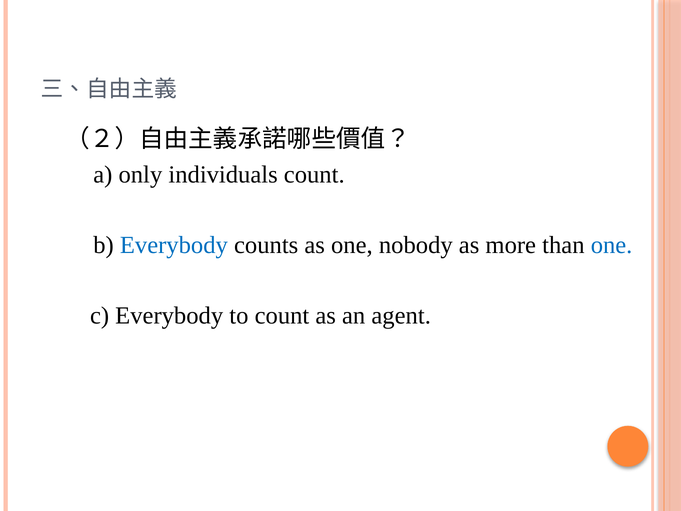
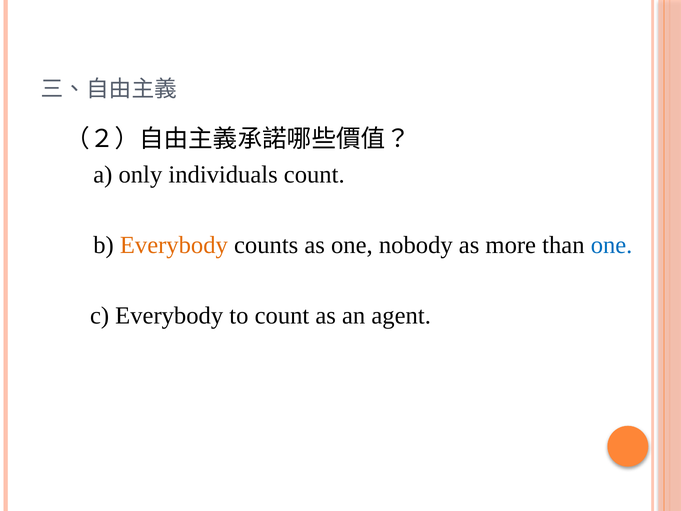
Everybody colour: blue -> orange (174, 245)
